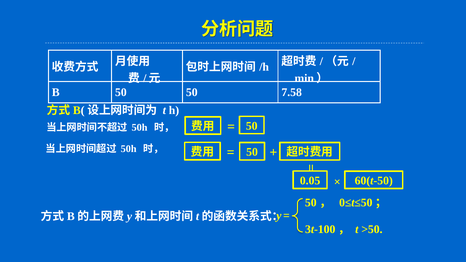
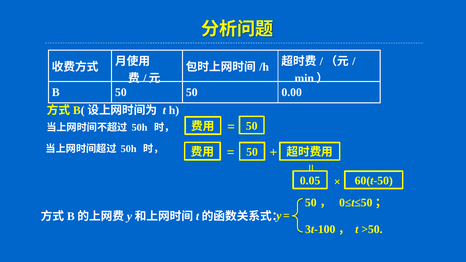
7.58: 7.58 -> 0.00 (292, 92)
